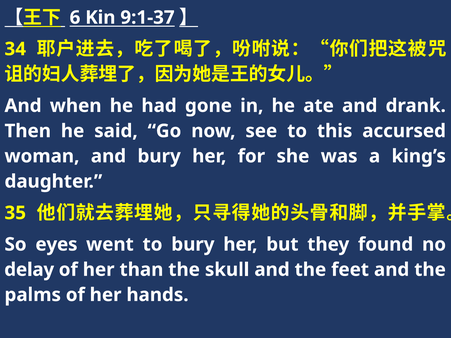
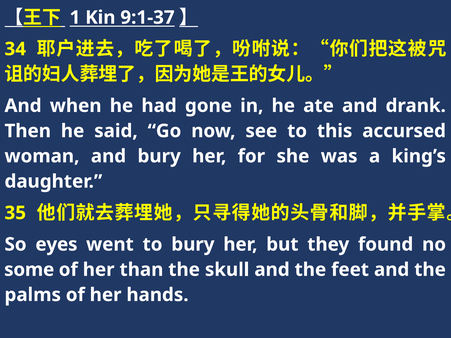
6: 6 -> 1 (75, 18)
delay: delay -> some (29, 270)
